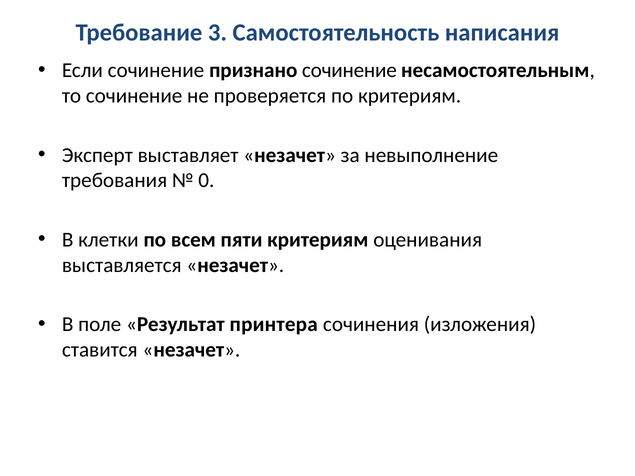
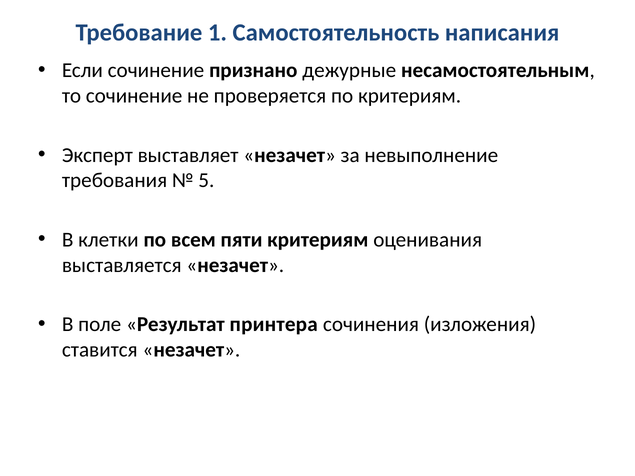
3: 3 -> 1 (217, 33)
признано сочинение: сочинение -> дежурные (349, 70)
0: 0 -> 5 (206, 181)
